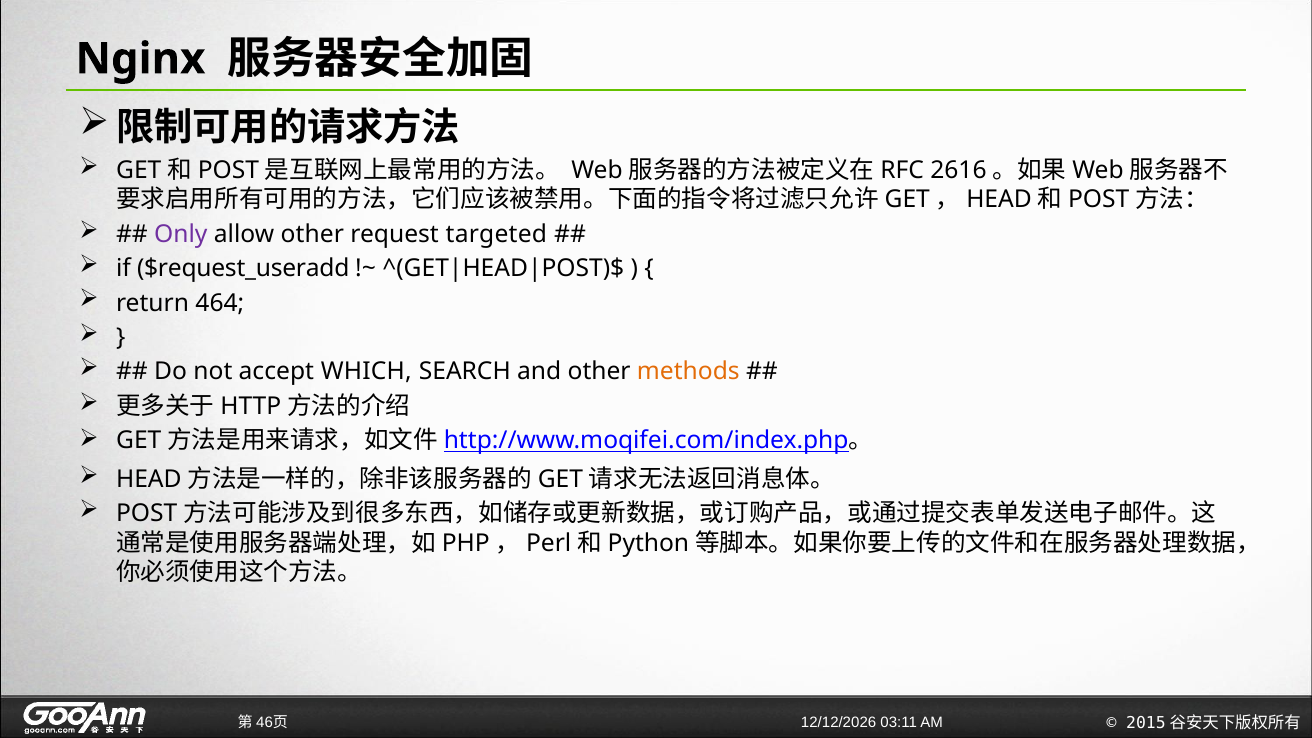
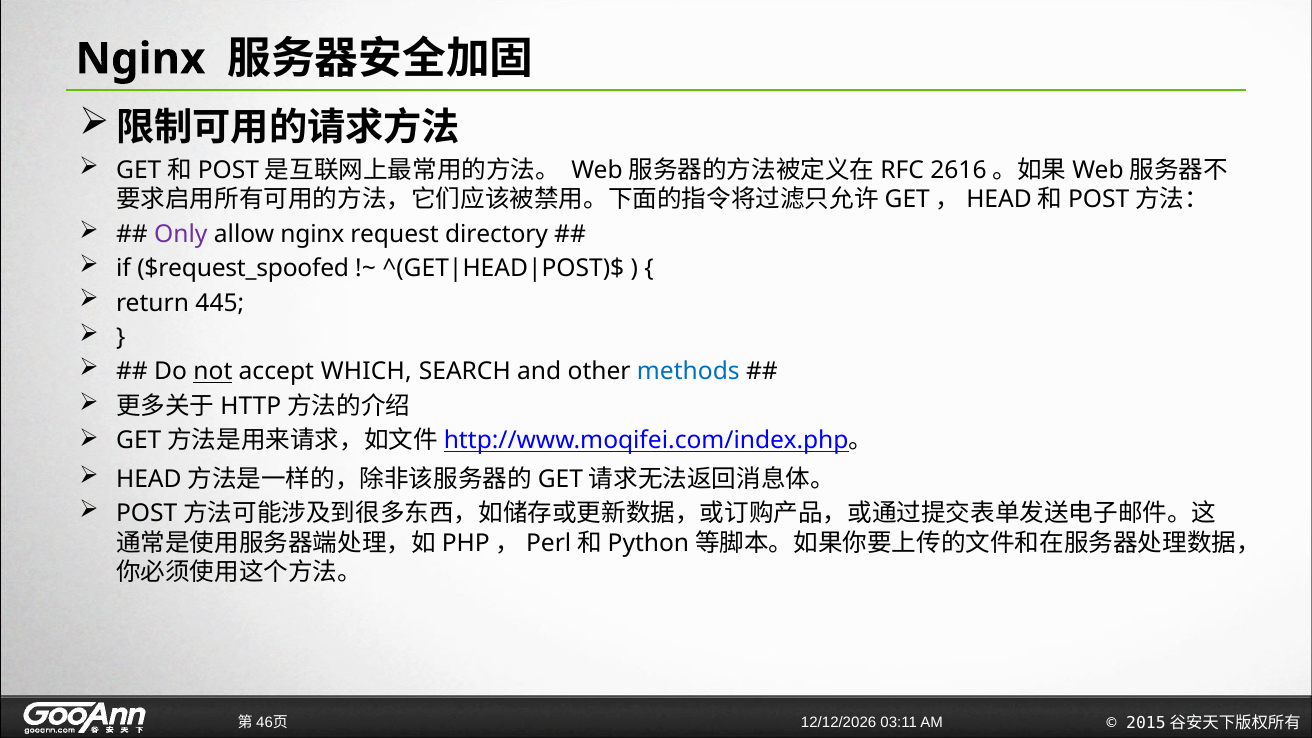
allow other: other -> nginx (312, 234)
targeted: targeted -> directory (497, 234)
$request_useradd: $request_useradd -> $request_spoofed (243, 268)
464: 464 -> 445 (220, 303)
not underline: none -> present (213, 372)
methods colour: orange -> blue (688, 372)
